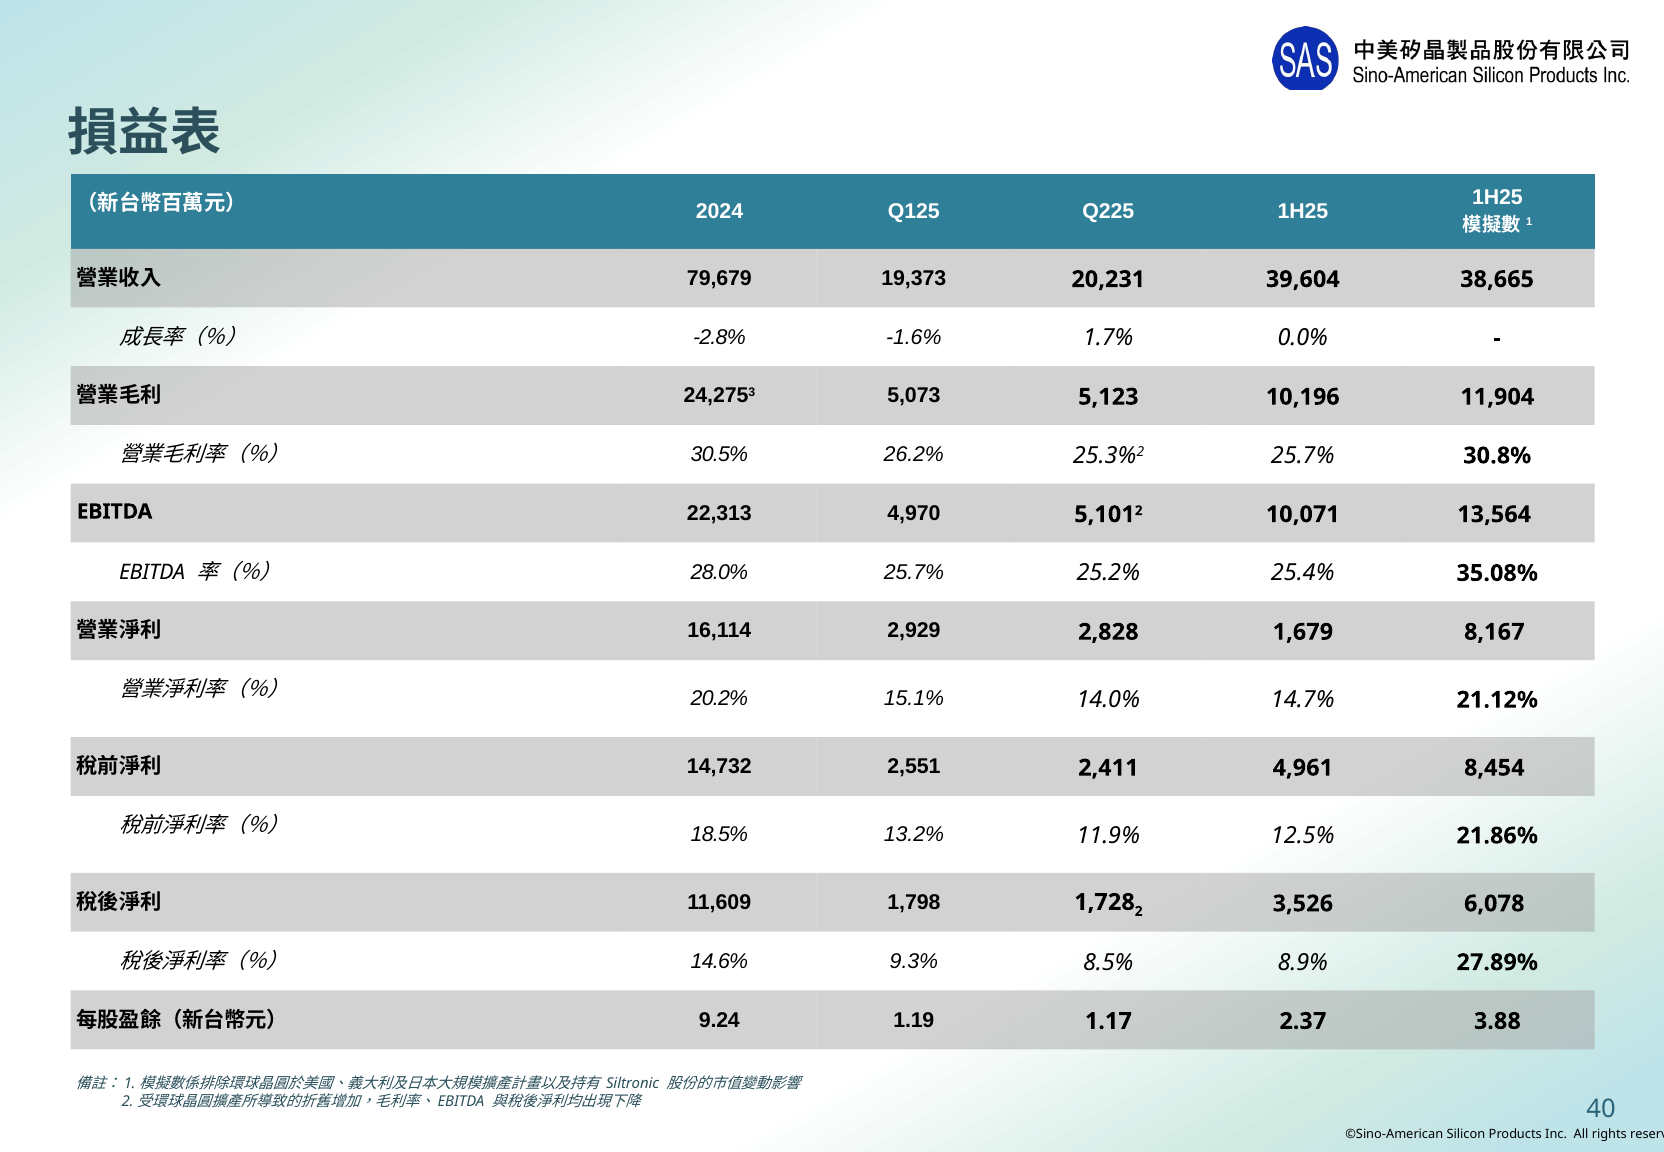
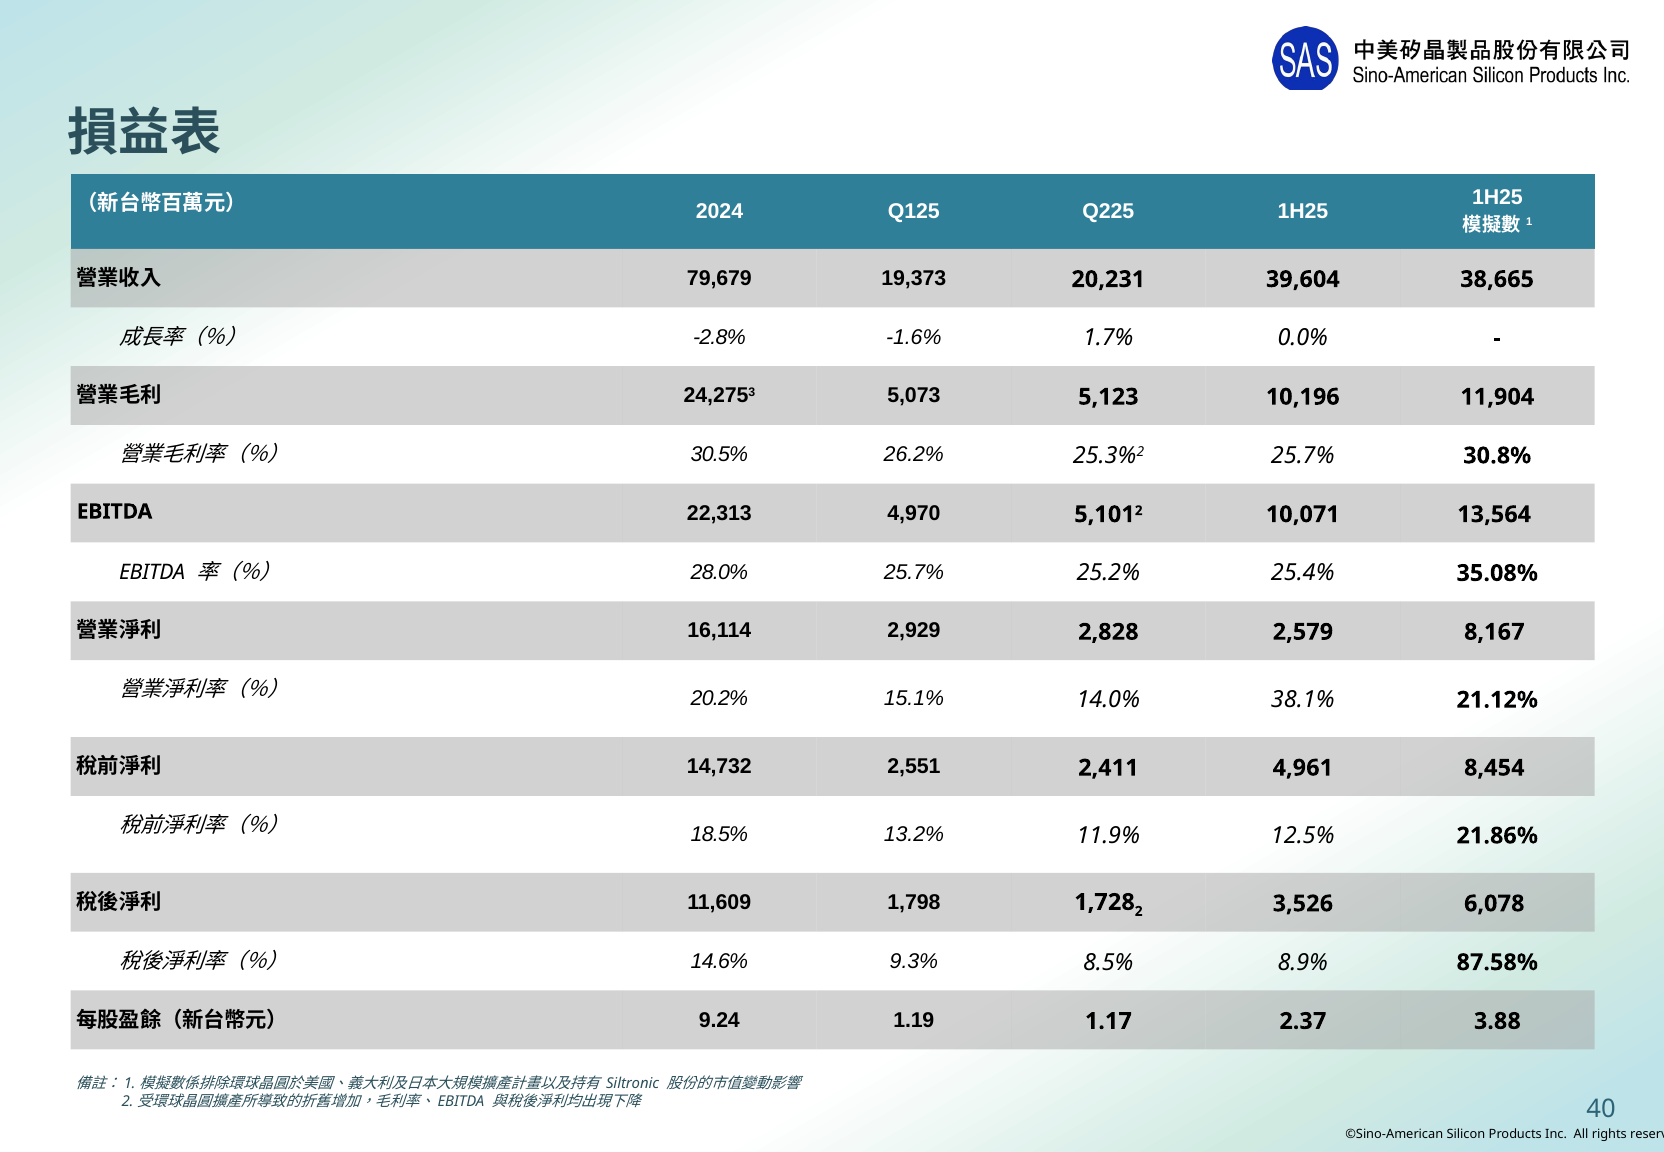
1,679: 1,679 -> 2,579 (1303, 632)
14.7%: 14.7% -> 38.1% (1303, 700)
27.89%: 27.89% -> 87.58% (1497, 962)
